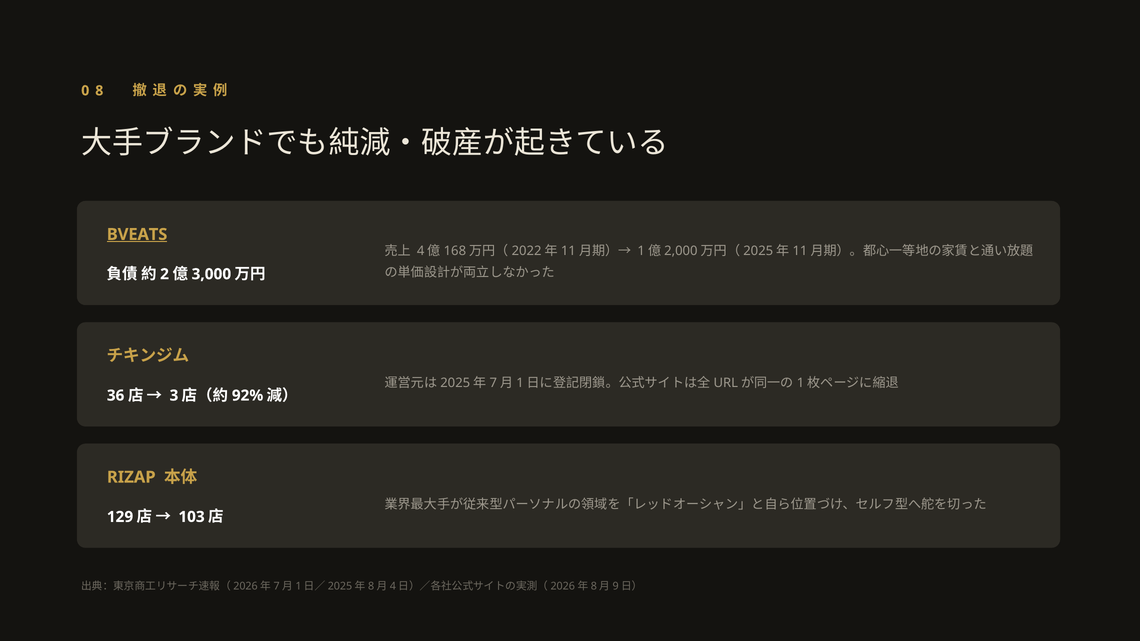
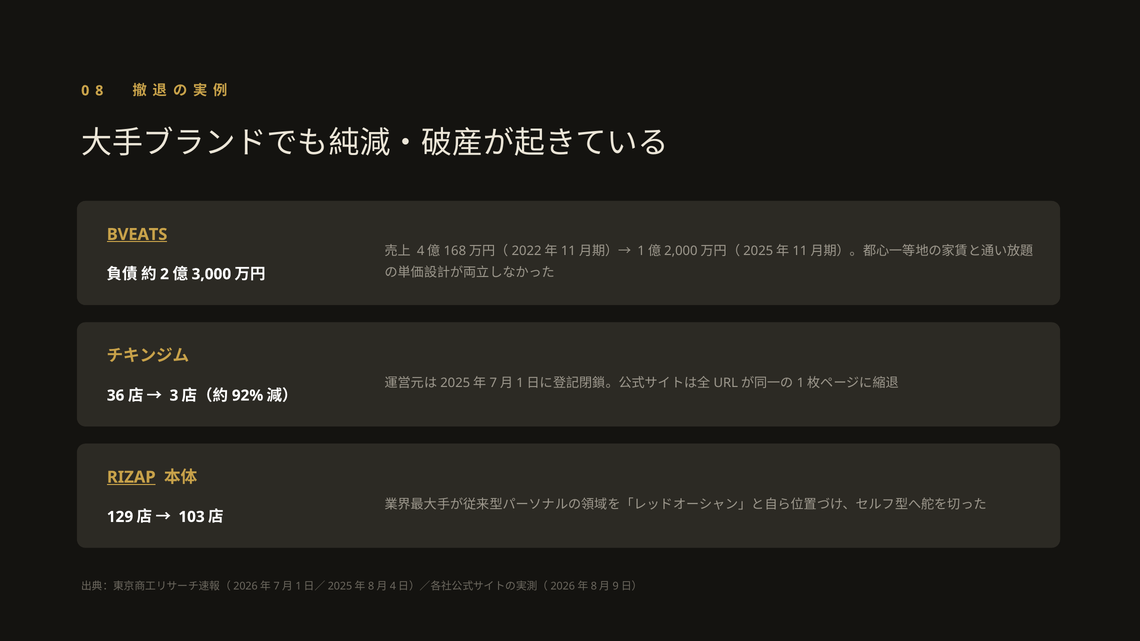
RIZAP underline: none -> present (131, 477)
